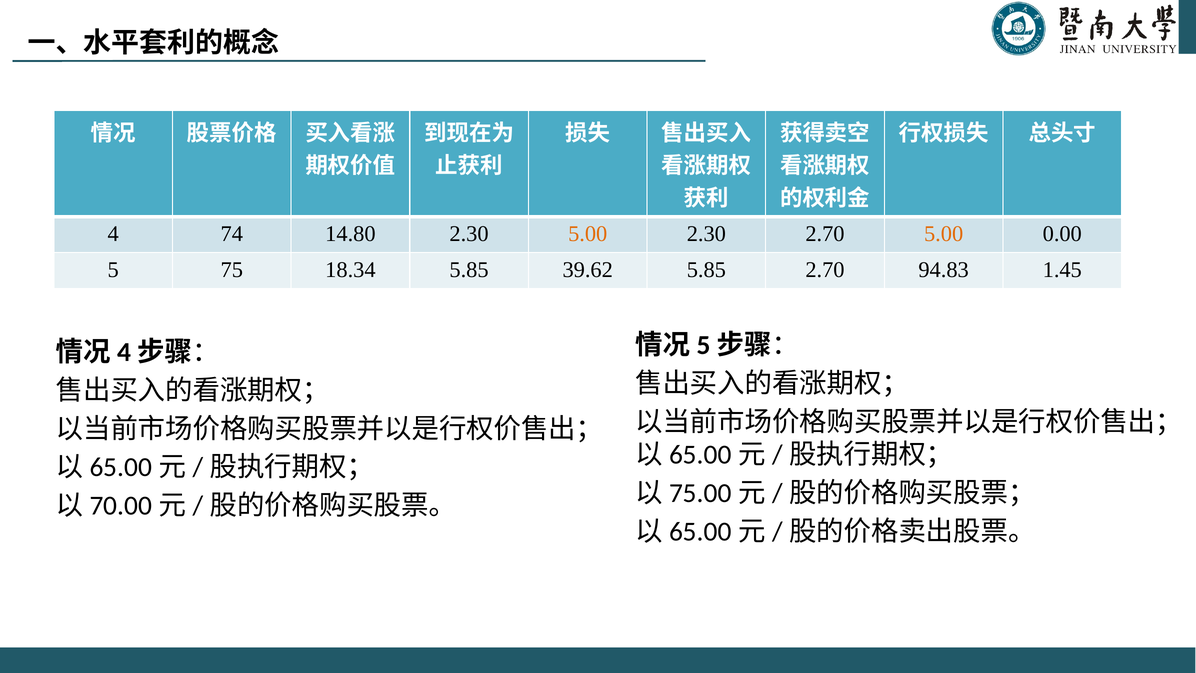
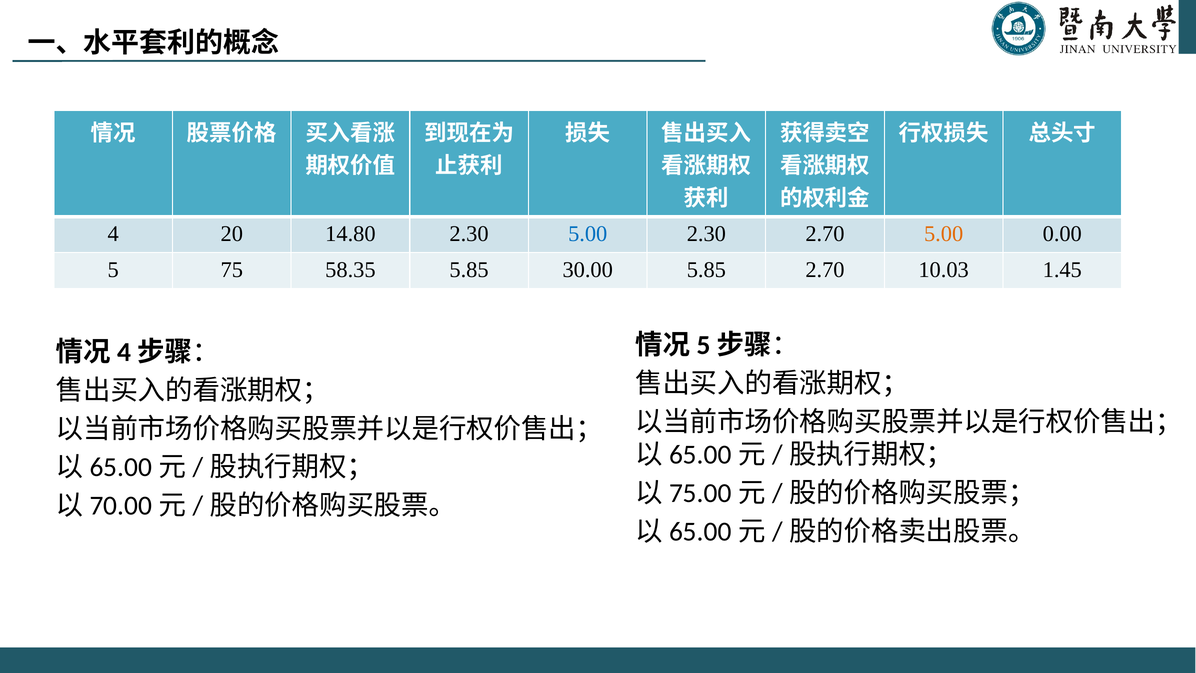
74: 74 -> 20 (232, 234)
5.00 colour: orange -> blue (588, 234)
18.34: 18.34 -> 58.35 (350, 270)
39.62: 39.62 -> 30.00 (588, 270)
94.83: 94.83 -> 10.03 (944, 270)
